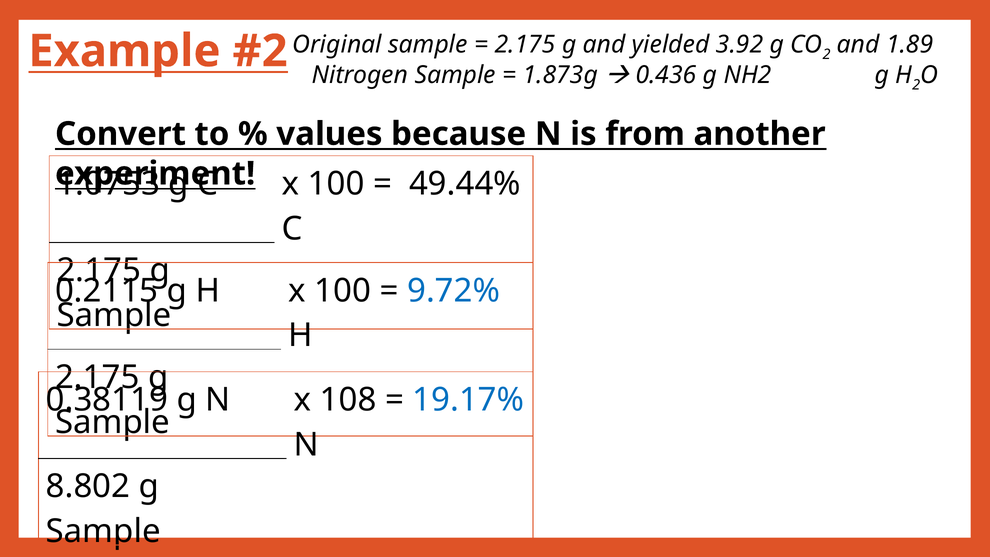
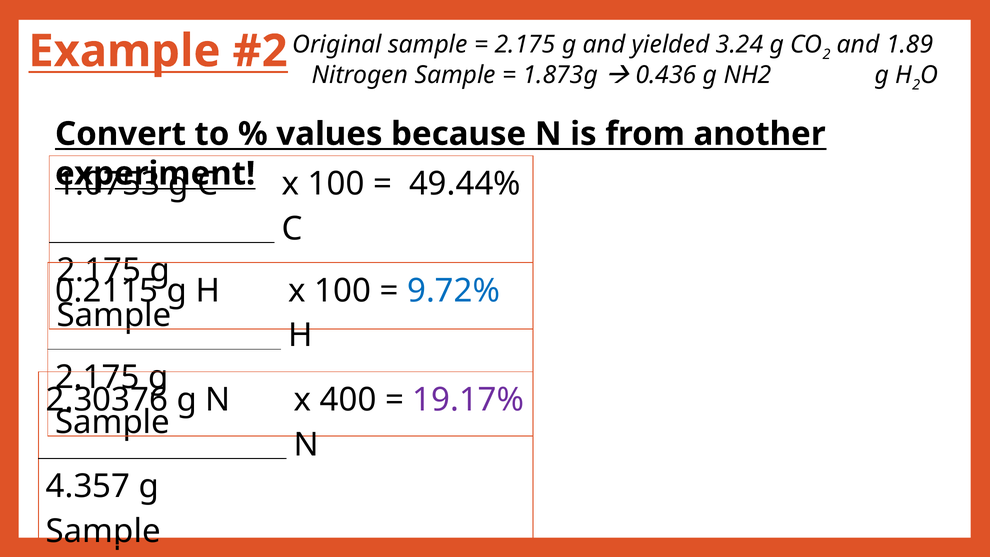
3.92: 3.92 -> 3.24 (740, 45)
0.38119: 0.38119 -> 2.30376 (107, 400)
108: 108 -> 400 (348, 400)
19.17% colour: blue -> purple (468, 400)
8.802: 8.802 -> 4.357 (88, 486)
